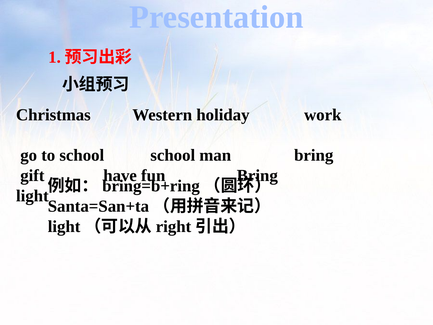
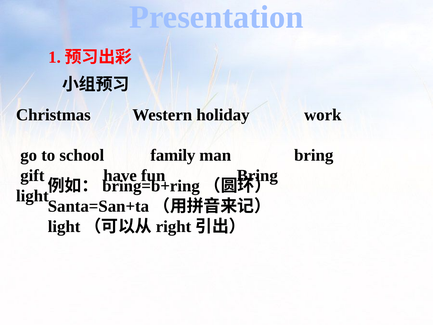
school school: school -> family (173, 155)
